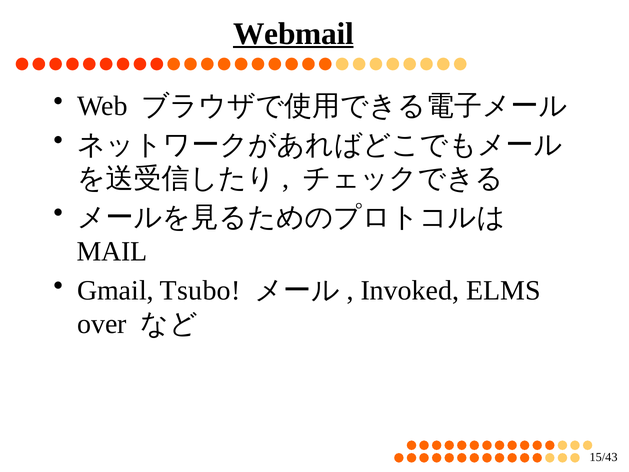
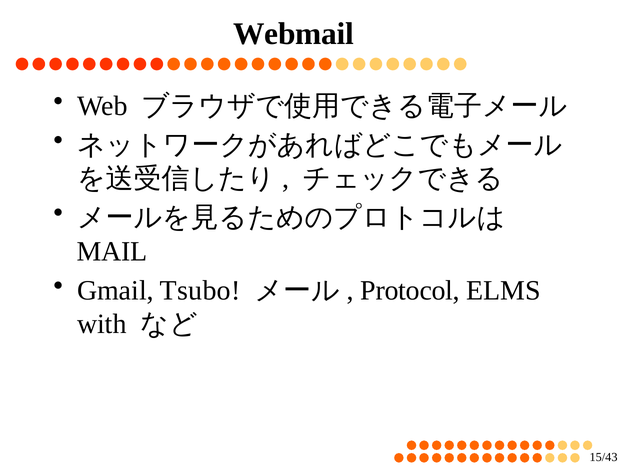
Webmail underline: present -> none (294, 34)
Invoked: Invoked -> Protocol (410, 290)
over: over -> with (102, 324)
